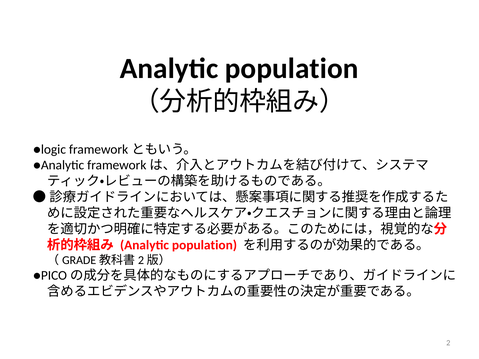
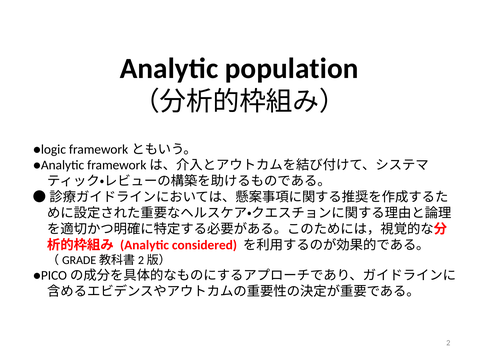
population: population -> considered (205, 245)
